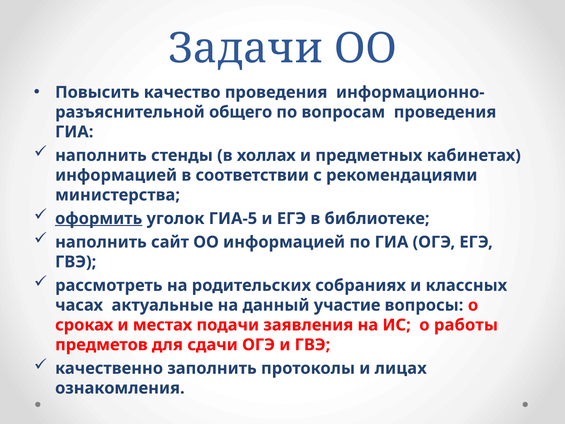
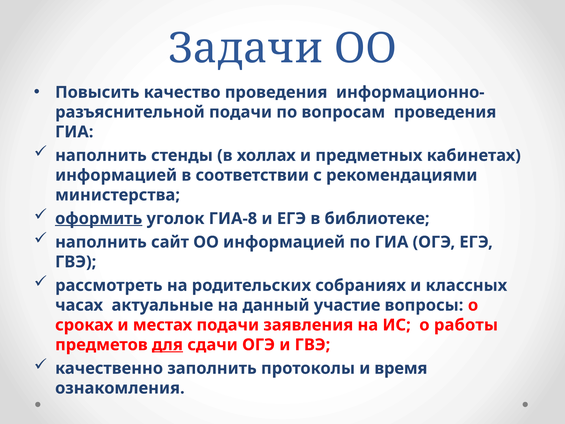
общего: общего -> подачи (241, 112)
ГИА-5: ГИА-5 -> ГИА-8 (233, 218)
для underline: none -> present (167, 345)
лицах: лицах -> время (401, 368)
